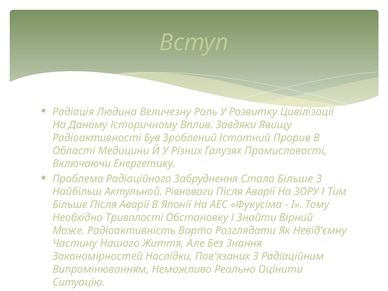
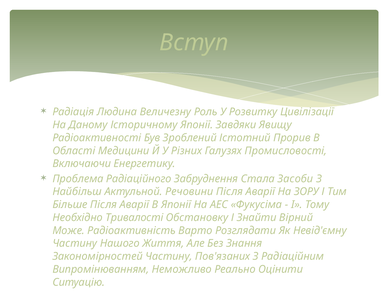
Історичному Вплив: Вплив -> Японії (197, 125)
Стала Більше: Більше -> Засоби (295, 179)
Рівноваги: Рівноваги -> Речовини (189, 192)
Закономірностей Наслідки: Наслідки -> Частину (169, 256)
